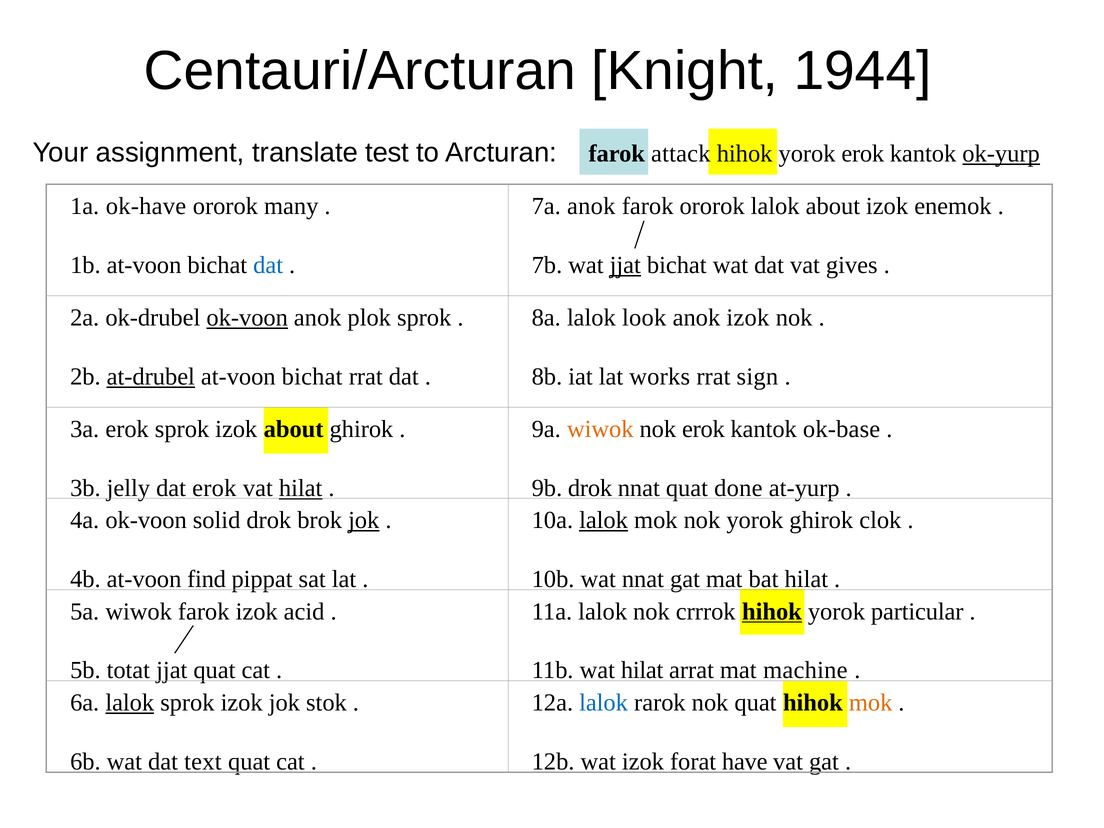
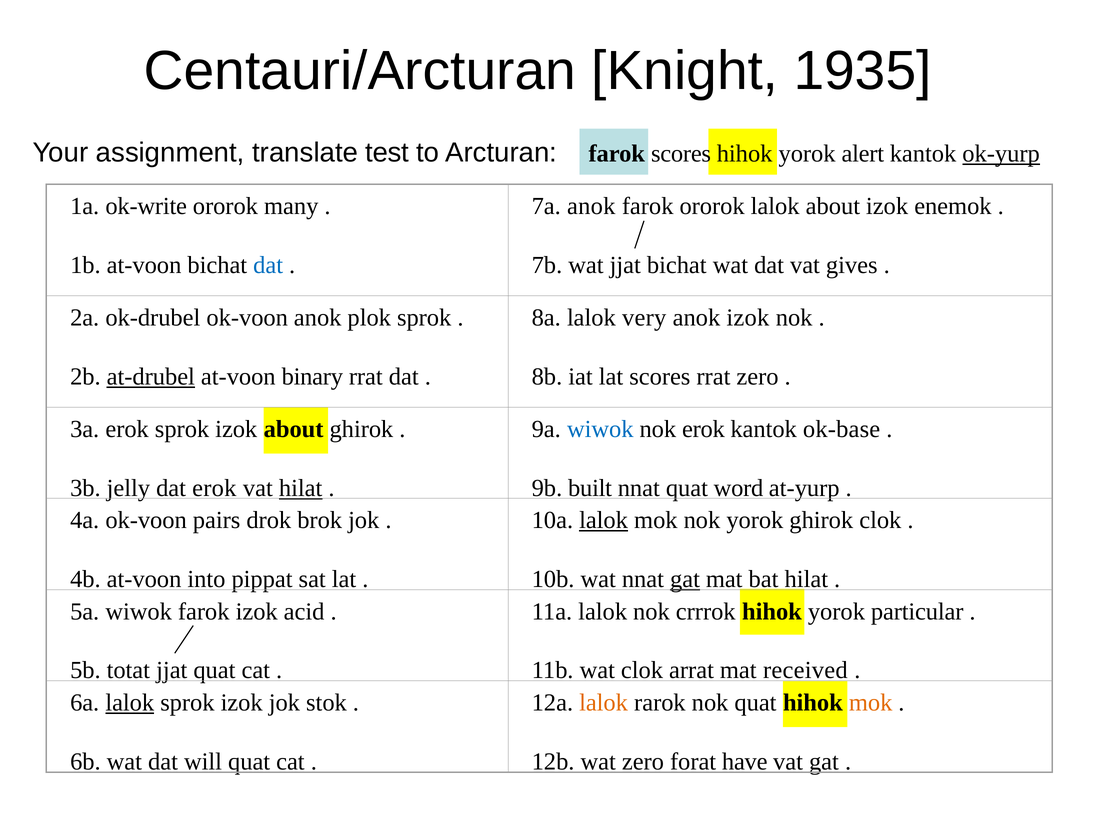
1944: 1944 -> 1935 (863, 71)
farok attack: attack -> scores (681, 154)
yorok erok: erok -> alert (863, 154)
ok-have: ok-have -> ok-write (146, 206)
jjat underline: present -> none (625, 265)
ok-voon underline: present -> none (247, 318)
look: look -> very (644, 318)
bichat: bichat -> binary (312, 377)
lat works: works -> scores (660, 377)
rrat sign: sign -> zero (758, 377)
wiwok colour: orange -> blue (600, 429)
9b drok: drok -> built (590, 488)
done: done -> word (739, 488)
solid: solid -> pairs (217, 520)
jok underline: present -> none (364, 520)
find: find -> into (206, 579)
gat underline: none -> present (685, 579)
hihok underline: present -> none (772, 611)
wat hilat: hilat -> clok (642, 670)
machine: machine -> received (805, 670)
lalok colour: blue -> orange (604, 703)
text: text -> will (203, 761)
wat izok: izok -> zero (643, 761)
